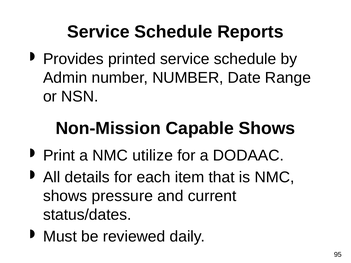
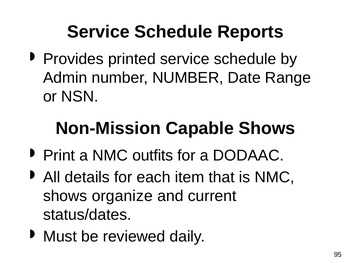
utilize: utilize -> outfits (153, 156)
pressure: pressure -> organize (122, 196)
